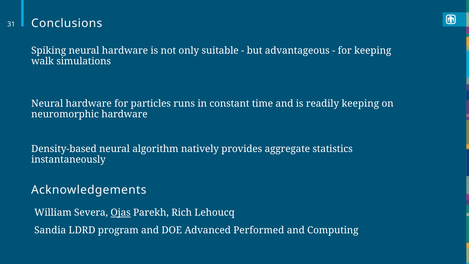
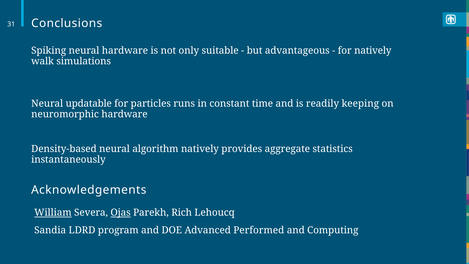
for keeping: keeping -> natively (373, 51)
hardware: hardware -> updatable (89, 103)
William underline: none -> present (53, 213)
